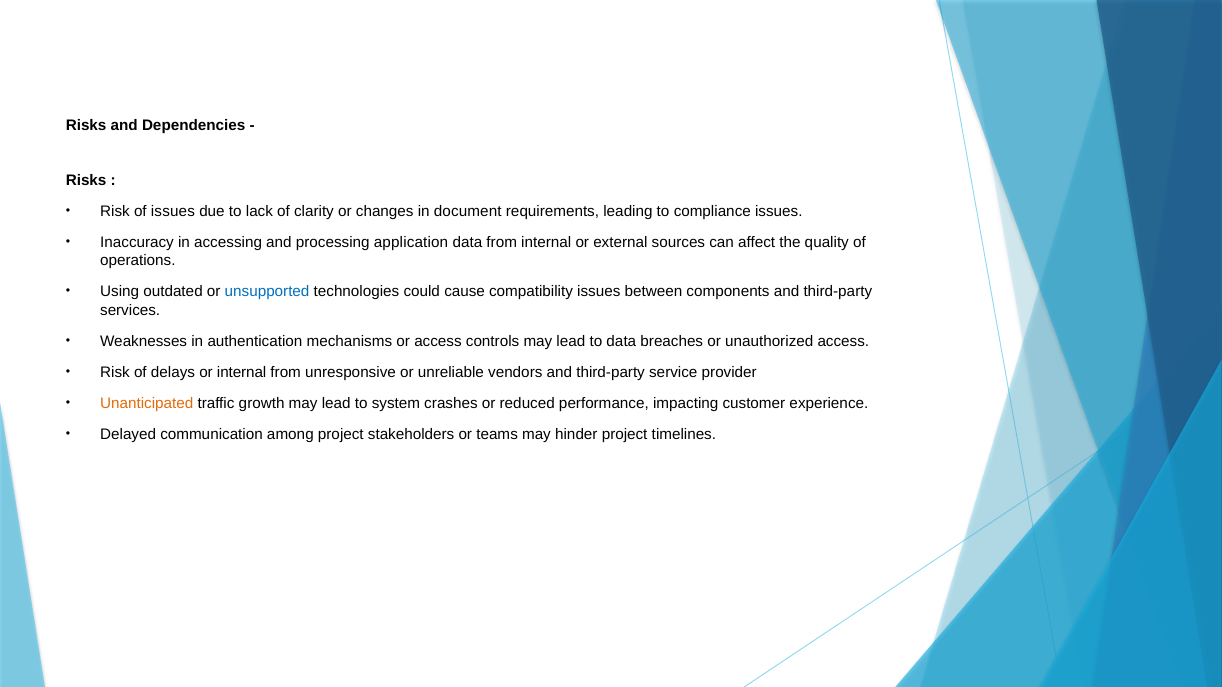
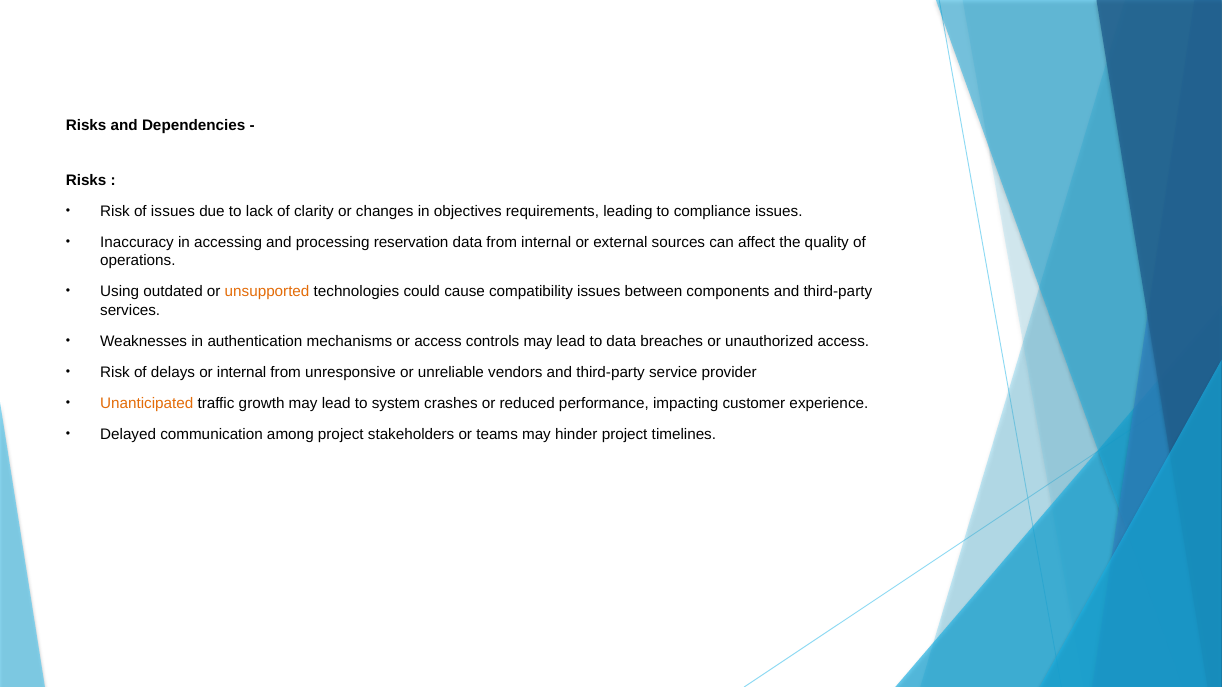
document: document -> objectives (468, 211)
application: application -> reservation (411, 242)
unsupported colour: blue -> orange (267, 292)
